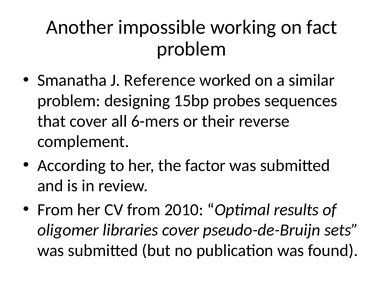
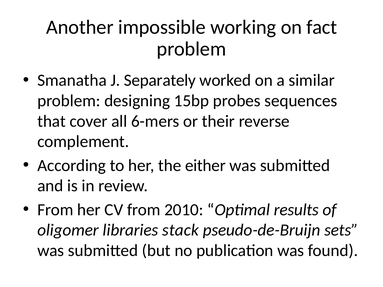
Reference: Reference -> Separately (160, 80)
factor: factor -> either (205, 166)
libraries cover: cover -> stack (180, 230)
